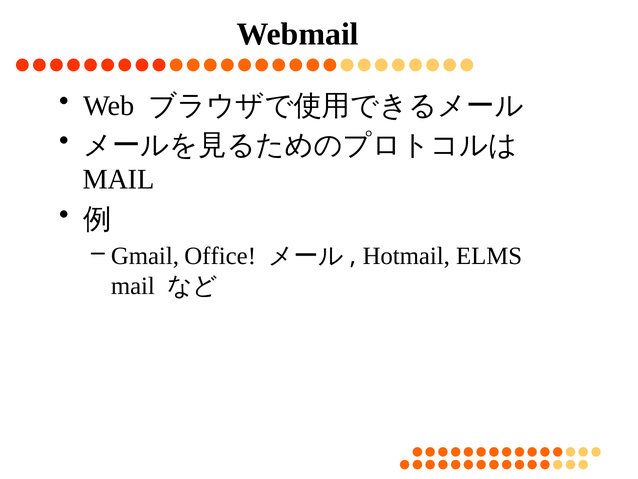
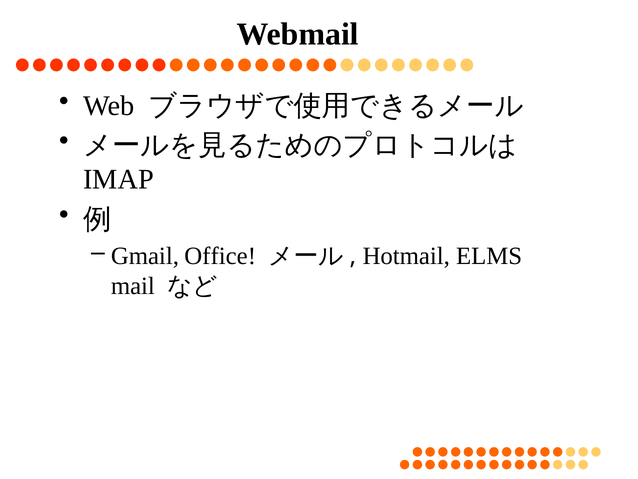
MAIL: MAIL -> IMAP (118, 179)
